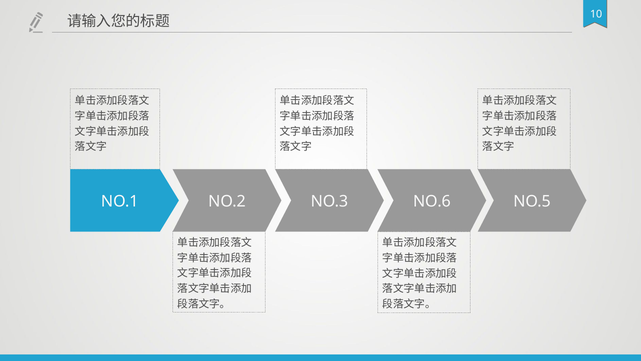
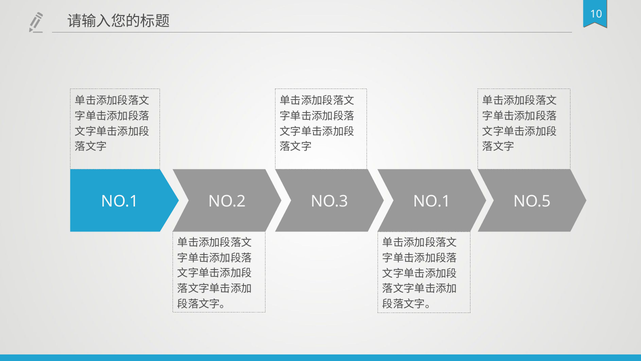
NO.3 NO.6: NO.6 -> NO.1 (432, 201)
